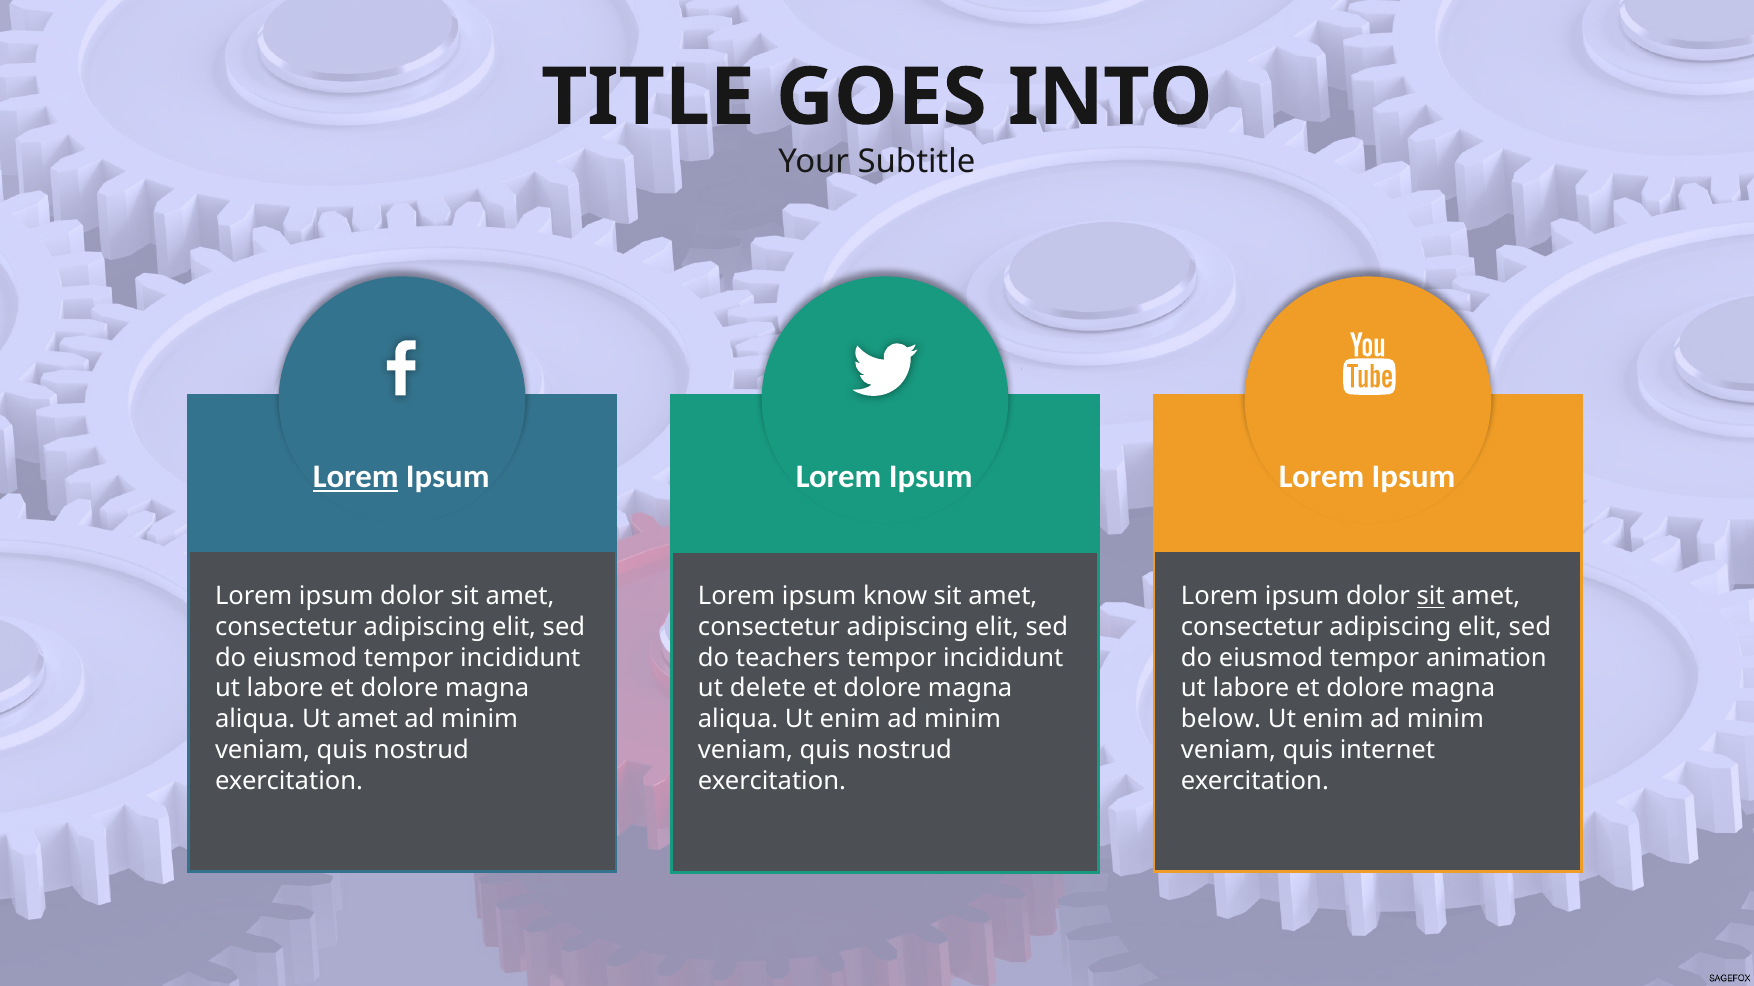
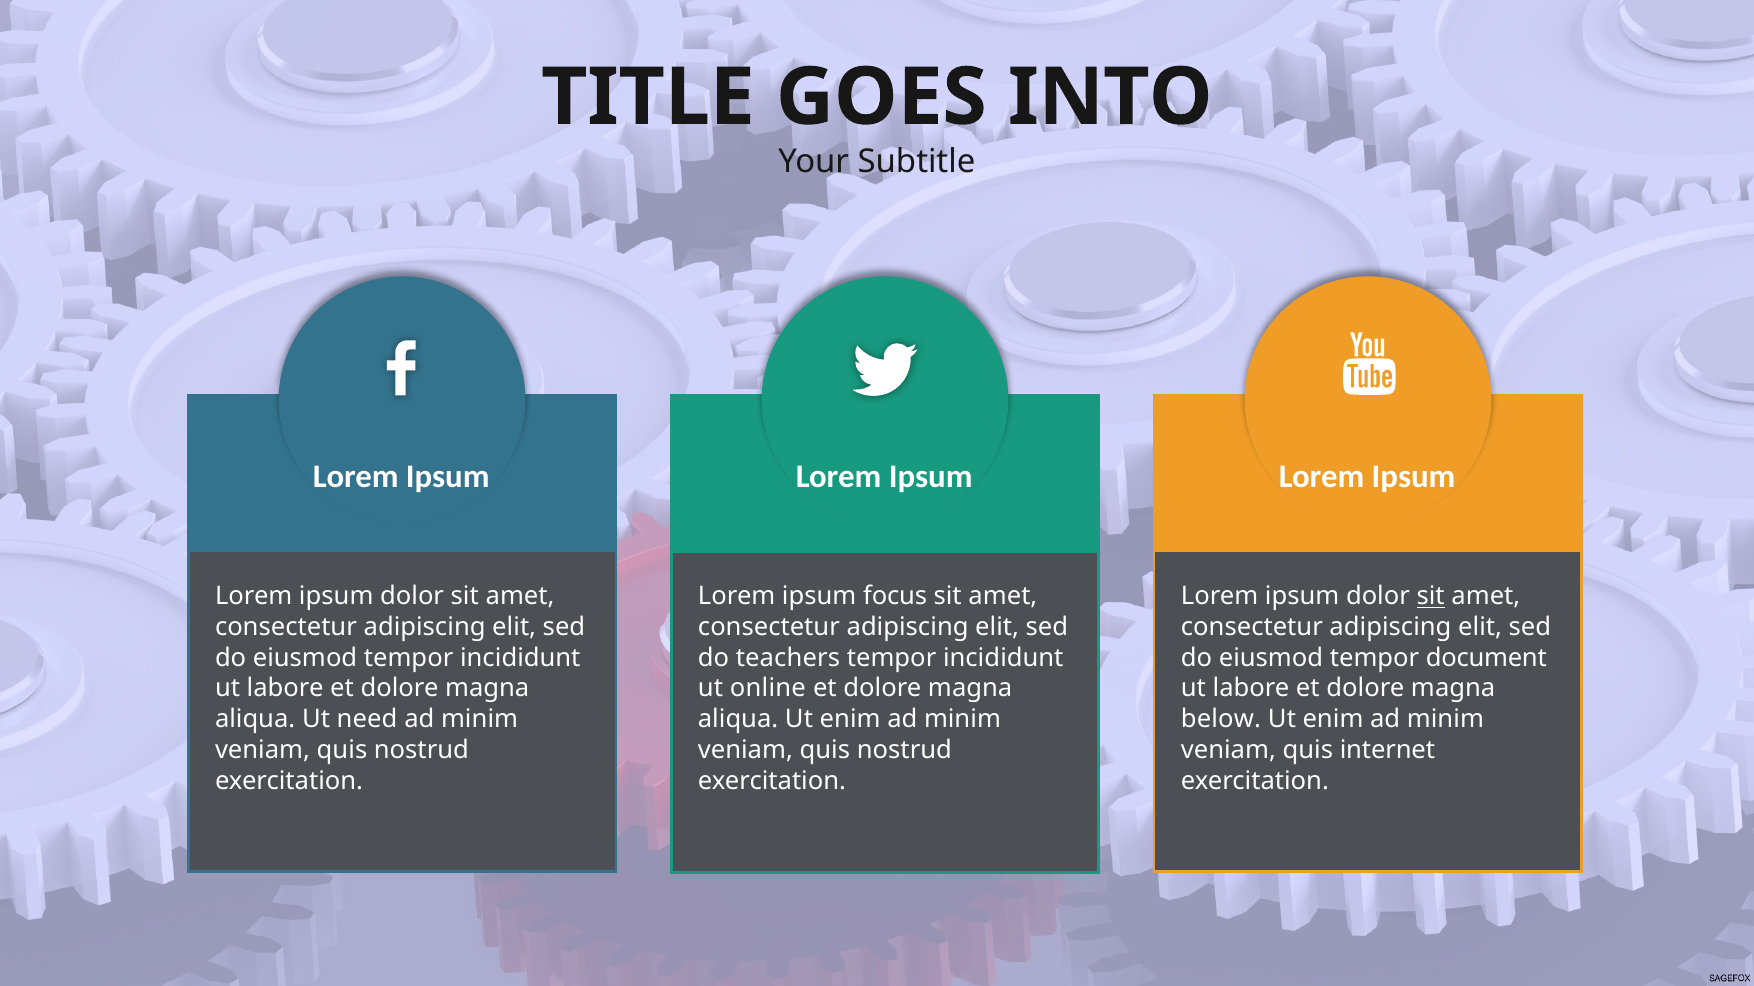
Lorem underline: present -> none (356, 477)
know: know -> focus (895, 597)
animation: animation -> document (1486, 658)
delete: delete -> online (768, 689)
Ut amet: amet -> need (367, 720)
